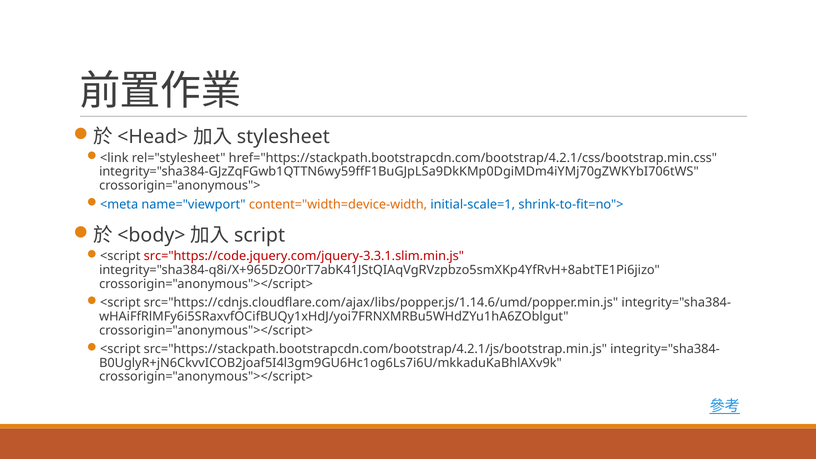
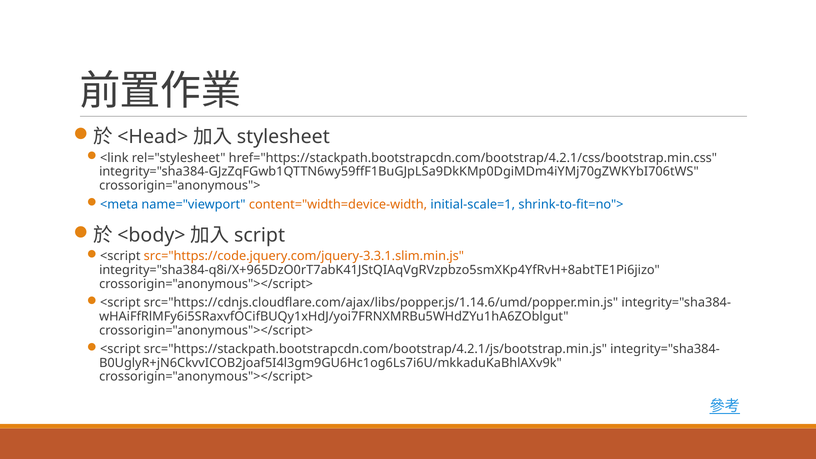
src="https://code.jquery.com/jquery-3.3.1.slim.min.js colour: red -> orange (304, 256)
